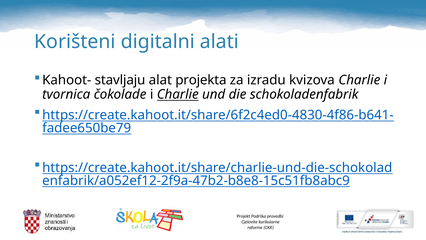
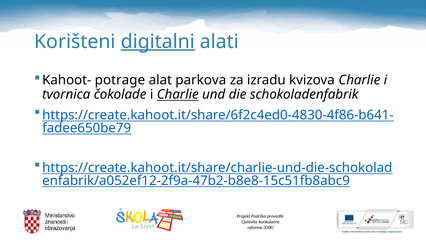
digitalni underline: none -> present (158, 42)
stavljaju: stavljaju -> potrage (120, 80)
projekta: projekta -> parkova (201, 80)
